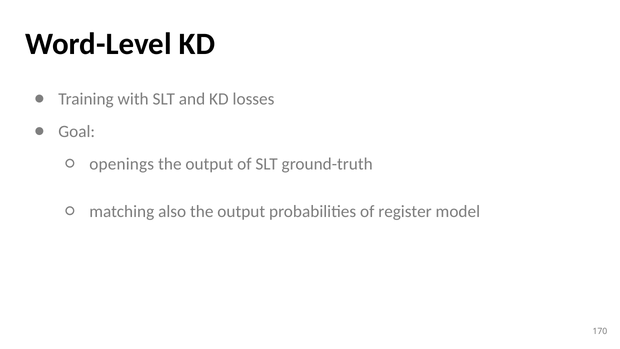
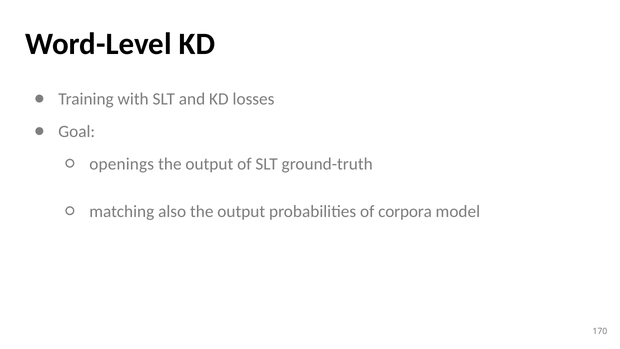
register: register -> corpora (405, 211)
